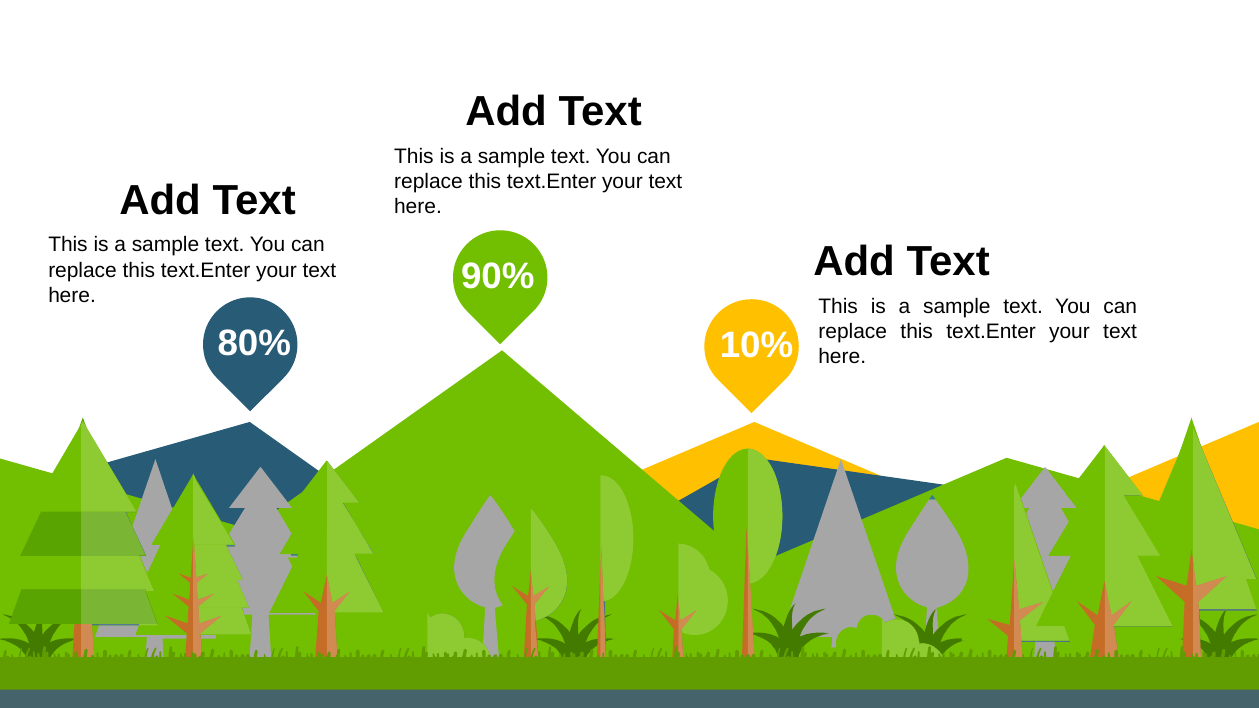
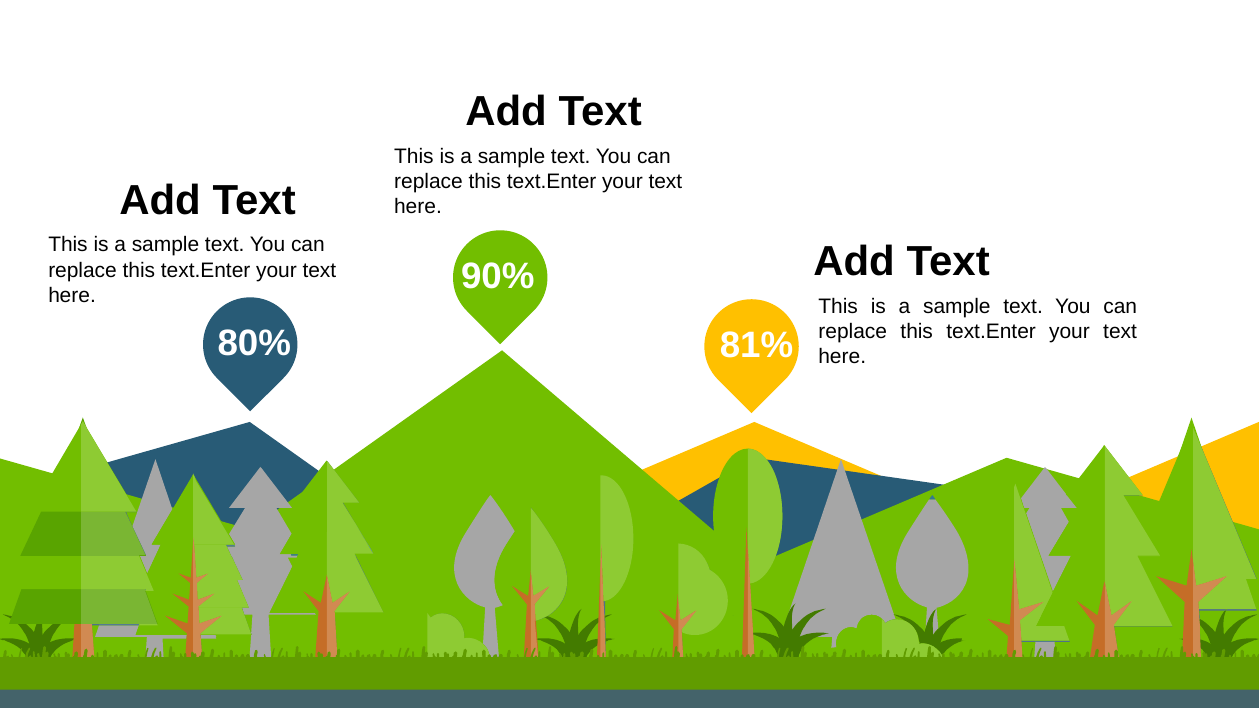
10%: 10% -> 81% (757, 346)
